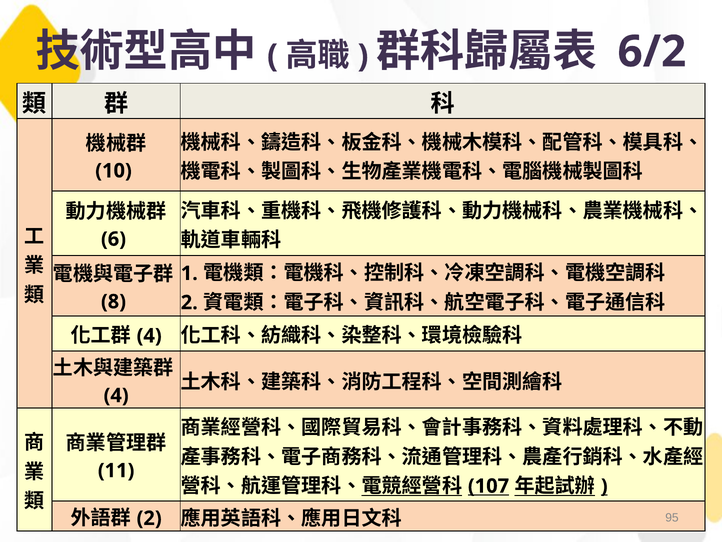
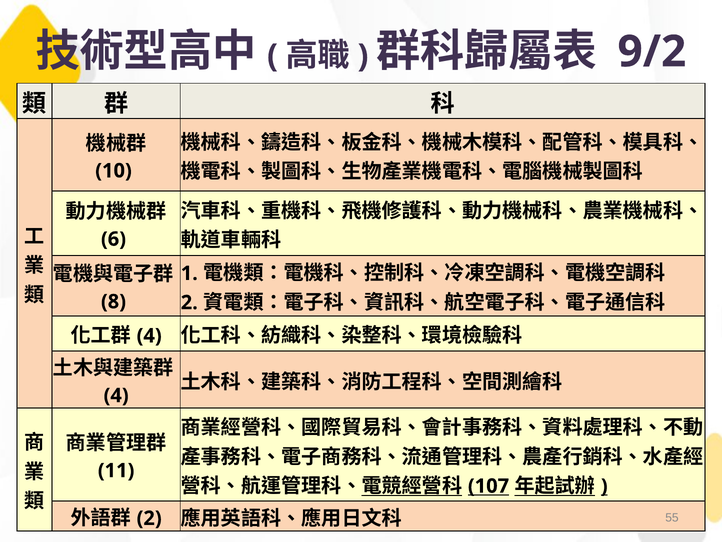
6/2: 6/2 -> 9/2 (652, 52)
95: 95 -> 55 (672, 517)
